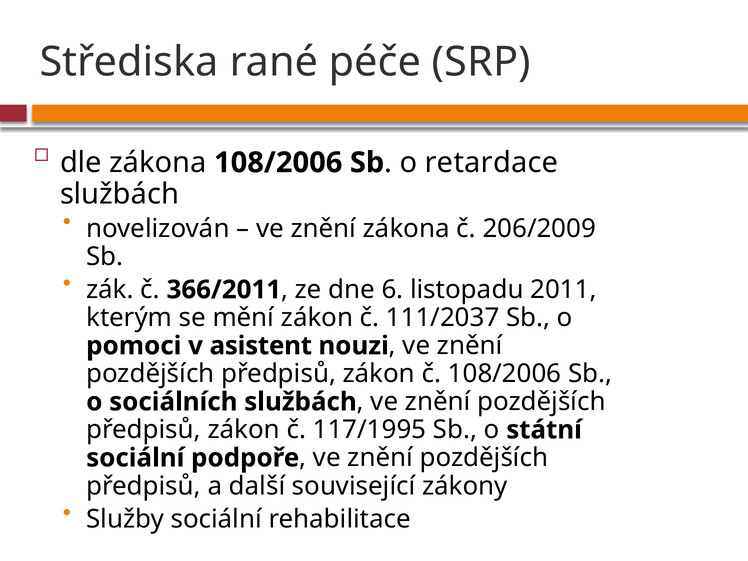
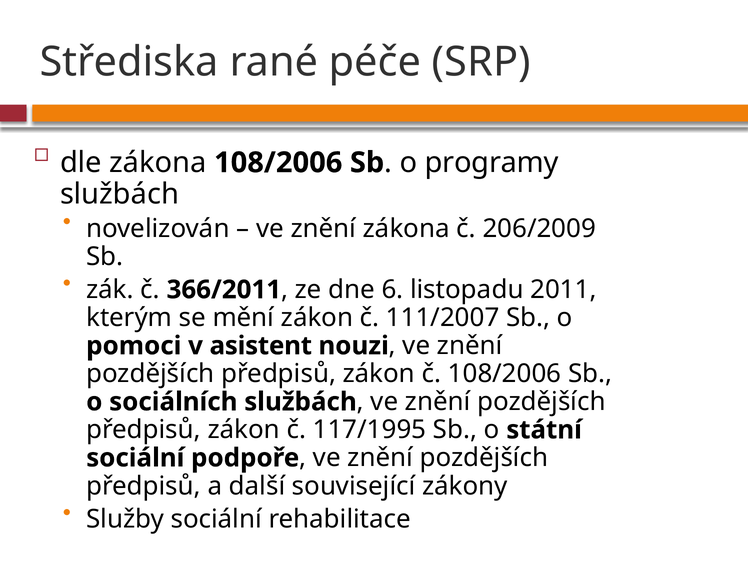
retardace: retardace -> programy (492, 163)
111/2037: 111/2037 -> 111/2007 (443, 318)
